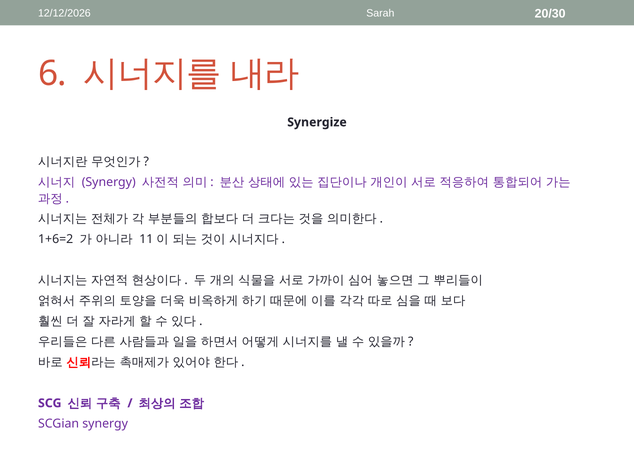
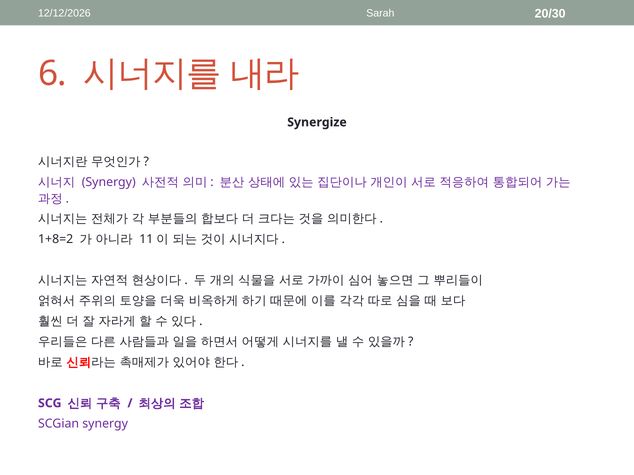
1+6=2: 1+6=2 -> 1+8=2 (56, 240)
